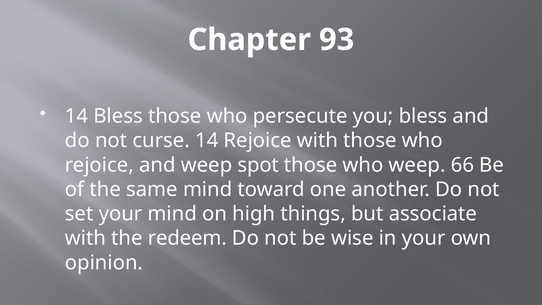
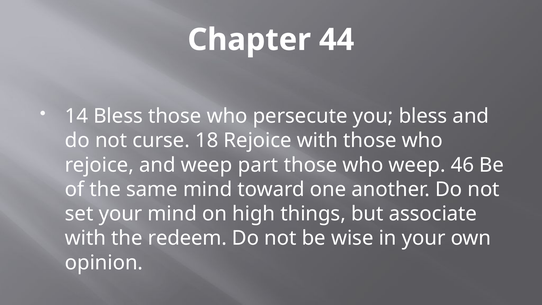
93: 93 -> 44 (337, 40)
curse 14: 14 -> 18 (207, 140)
spot: spot -> part (258, 165)
66: 66 -> 46 (462, 165)
